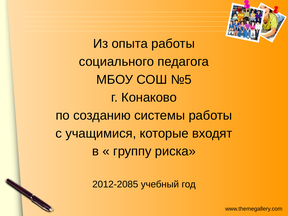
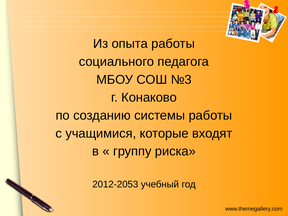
№5: №5 -> №3 (181, 80)
2012-2085: 2012-2085 -> 2012-2053 (115, 184)
